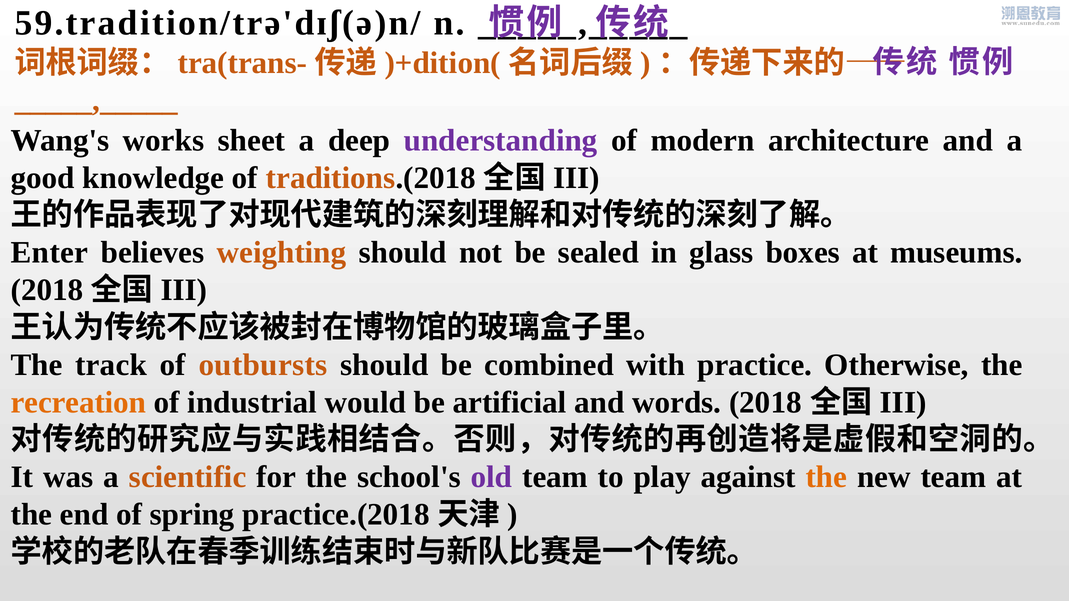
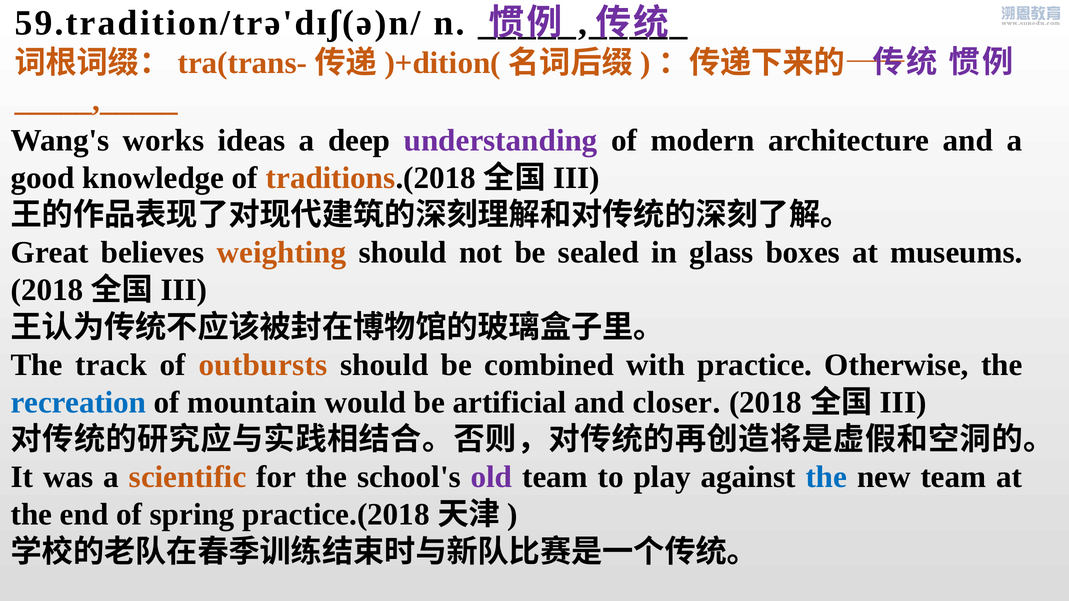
sheet: sheet -> ideas (251, 140)
Enter: Enter -> Great (50, 253)
recreation colour: orange -> blue (78, 402)
industrial: industrial -> mountain (252, 402)
words: words -> closer (677, 402)
the colour: orange -> blue (826, 477)
